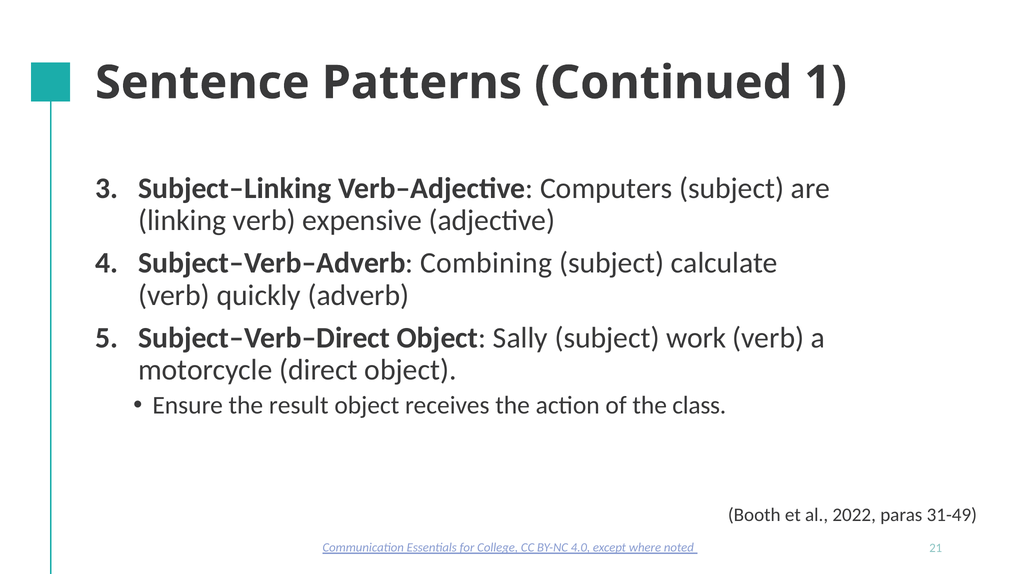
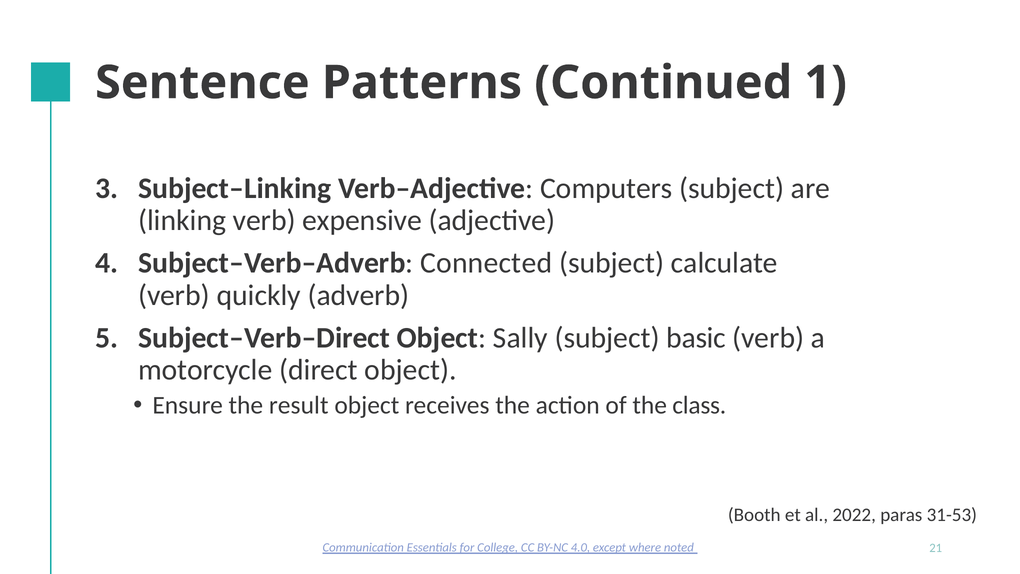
Combining: Combining -> Connected (486, 263)
work: work -> basic (696, 338)
31-49: 31-49 -> 31-53 (952, 515)
